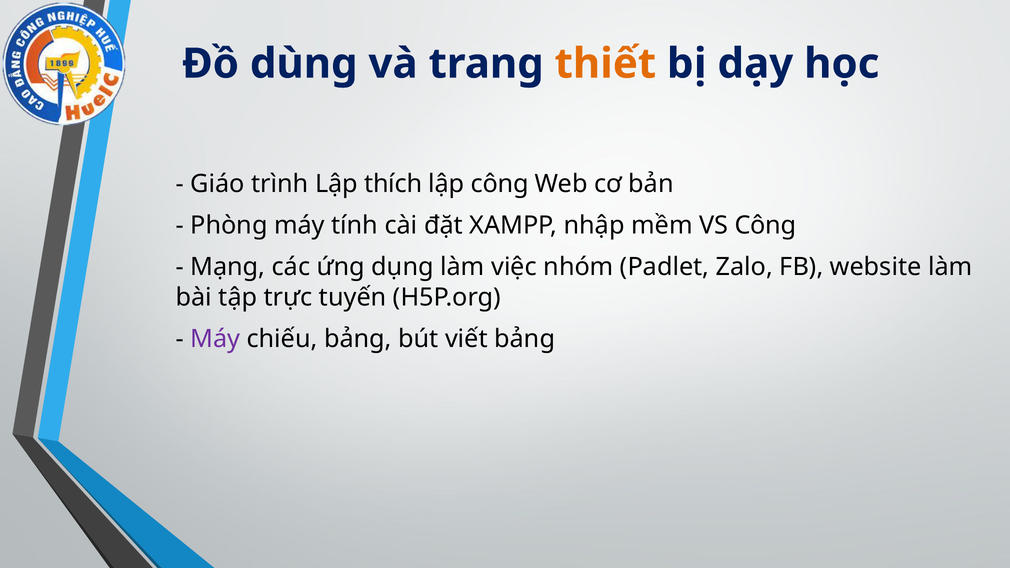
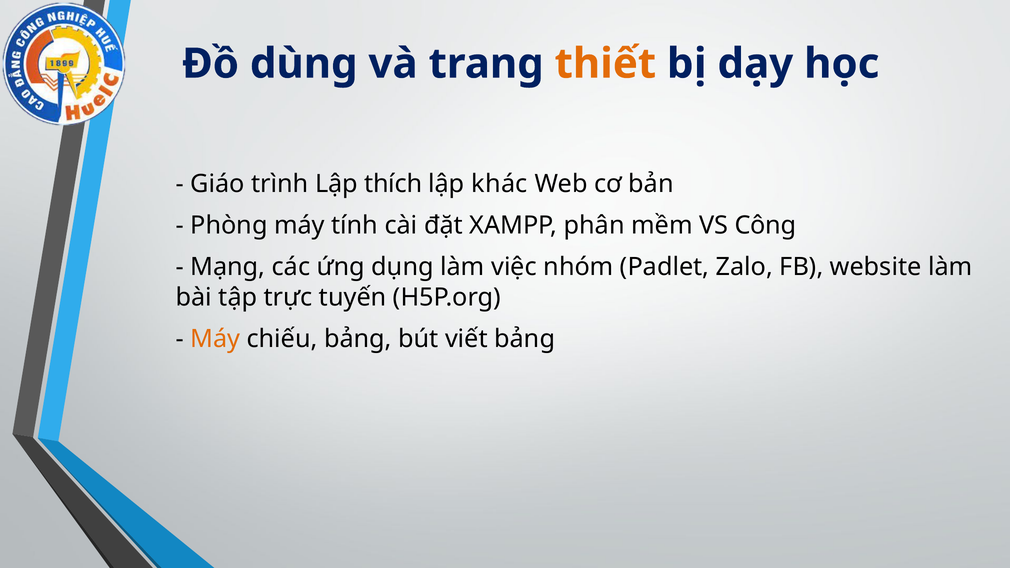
lập công: công -> khác (500, 184)
nhập: nhập -> phân (594, 225)
Máy colour: purple -> orange (215, 339)
